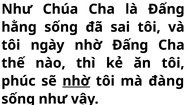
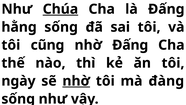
Chúa underline: none -> present (60, 9)
ngày: ngày -> cũng (47, 45)
phúc: phúc -> ngày (18, 81)
